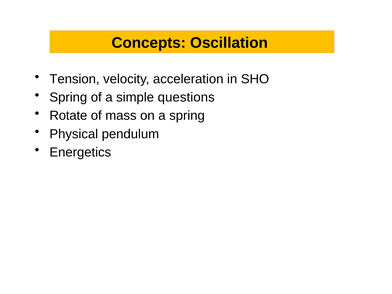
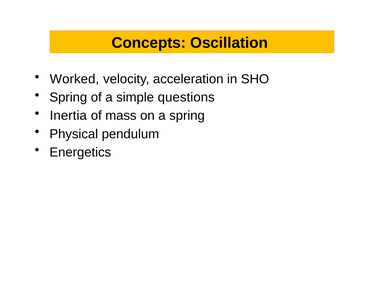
Tension: Tension -> Worked (74, 79)
Rotate: Rotate -> Inertia (68, 116)
